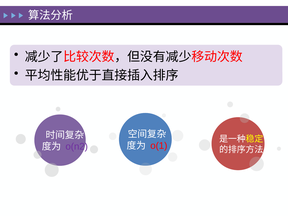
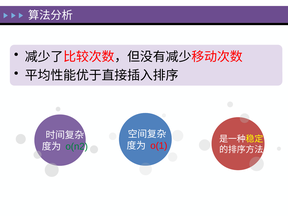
o(n2 colour: purple -> green (77, 147)
